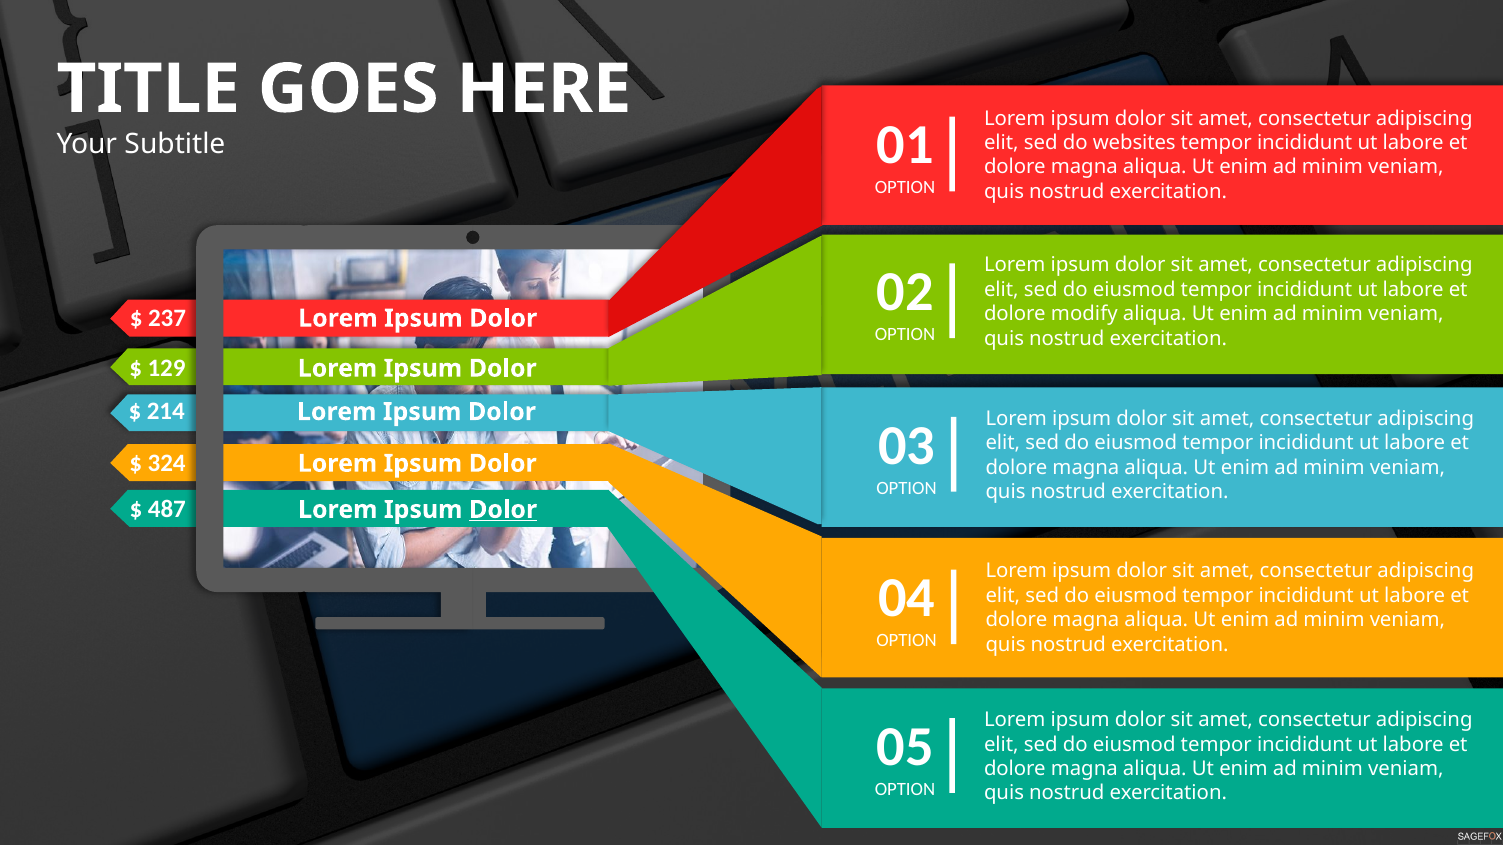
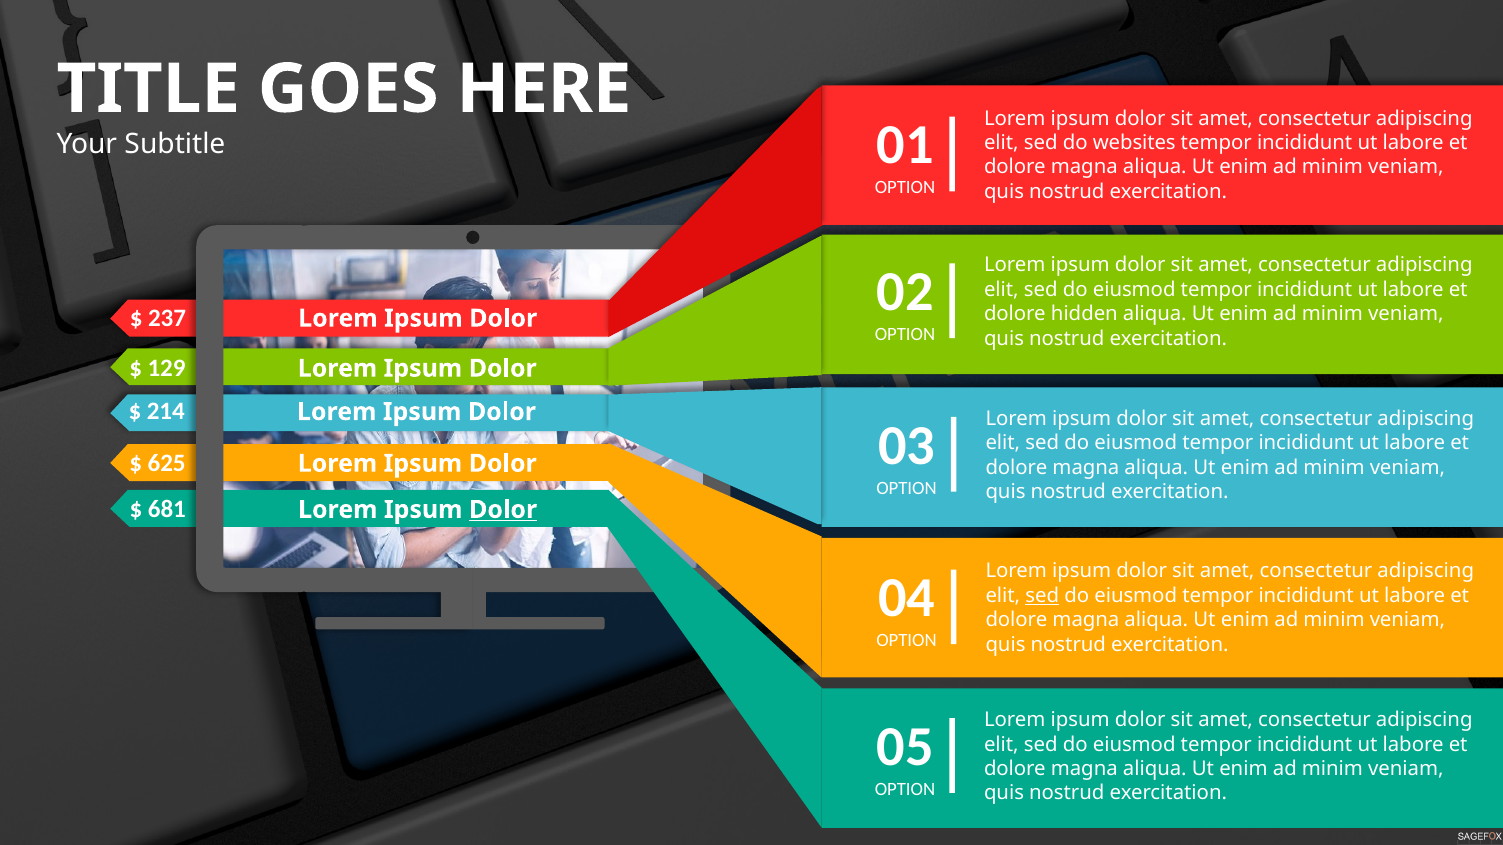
modify: modify -> hidden (1084, 314)
324: 324 -> 625 (167, 464)
487: 487 -> 681 (167, 510)
sed underline: none -> present (1042, 596)
